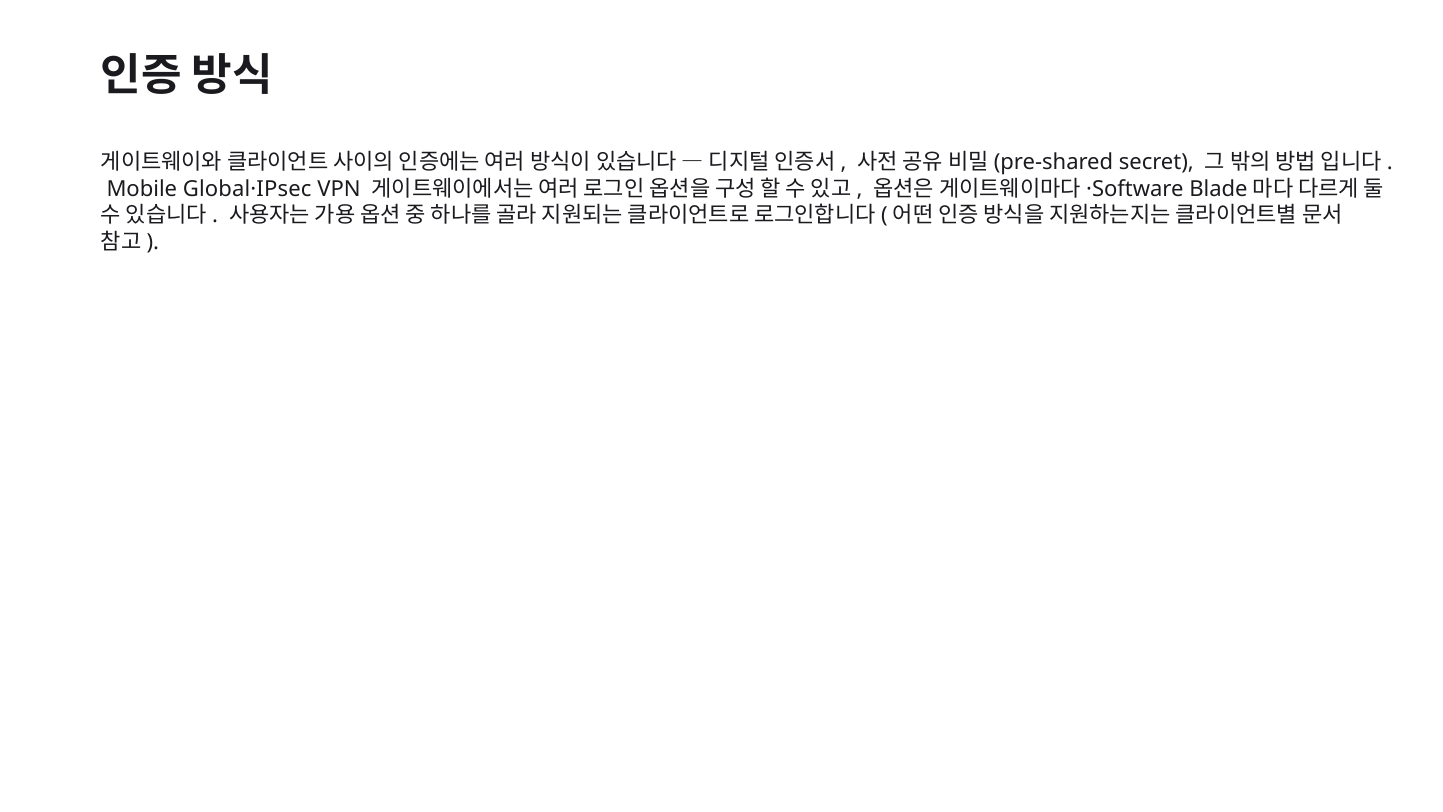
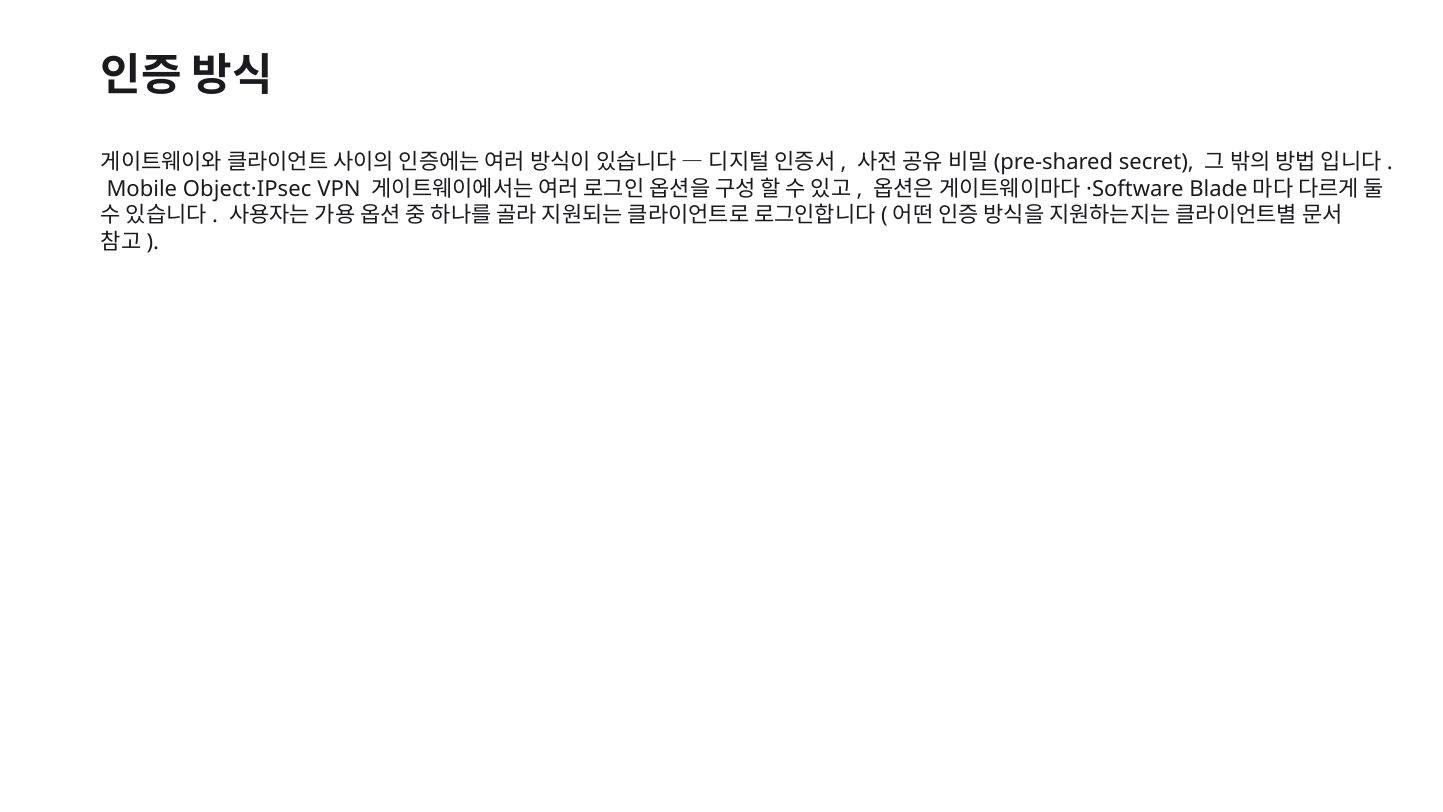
Global·IPsec: Global·IPsec -> Object·IPsec (247, 189)
